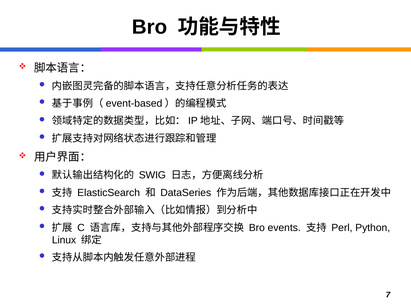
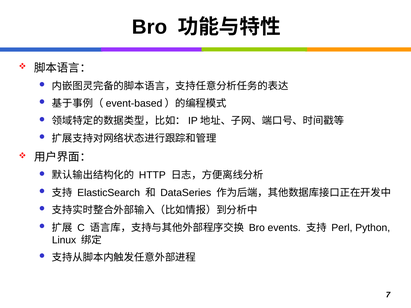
SWIG: SWIG -> HTTP (152, 175)
